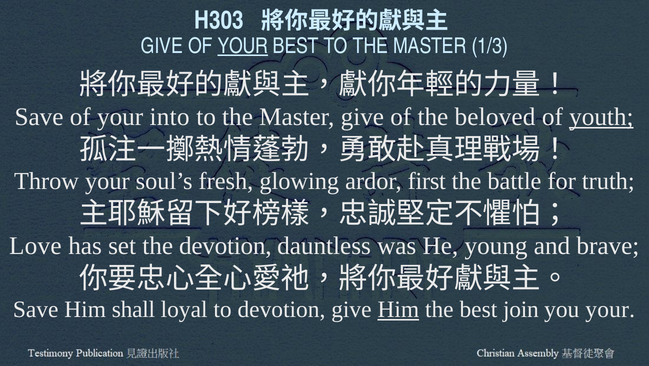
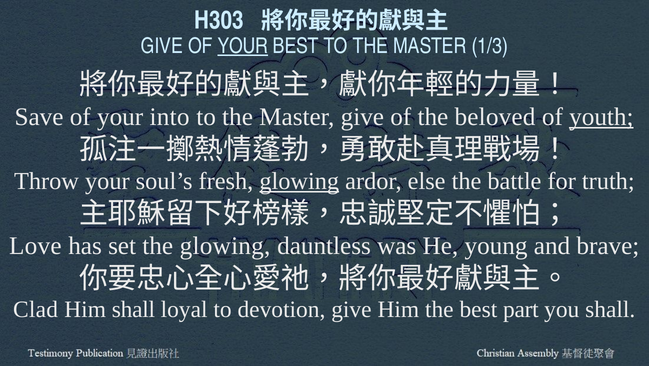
glowing underline: none -> present (299, 181)
first: first -> else (427, 181)
the devotion: devotion -> glowing (225, 245)
Save: Save -> Clad (36, 309)
Him underline: present -> none (398, 309)
join: join -> part (521, 309)
you your: your -> shall (610, 309)
